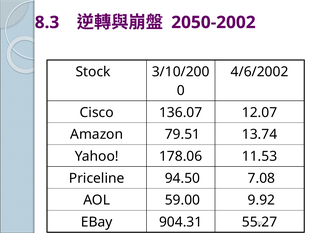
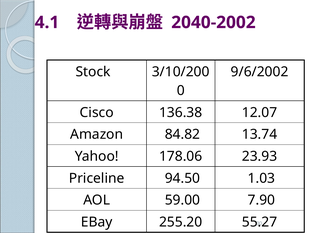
8.3: 8.3 -> 4.1 (47, 22)
2050-2002: 2050-2002 -> 2040-2002 (213, 22)
4/6/2002: 4/6/2002 -> 9/6/2002 (260, 72)
136.07: 136.07 -> 136.38 (181, 113)
79.51: 79.51 -> 84.82 (182, 135)
11.53: 11.53 -> 23.93 (260, 157)
7.08: 7.08 -> 1.03 (261, 178)
9.92: 9.92 -> 7.90 (261, 200)
904.31: 904.31 -> 255.20 (181, 222)
